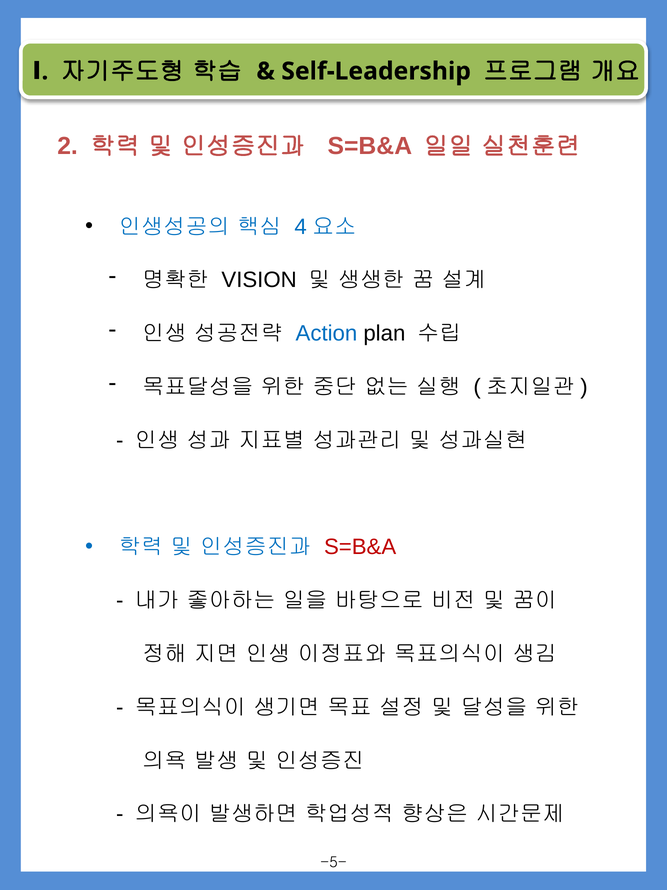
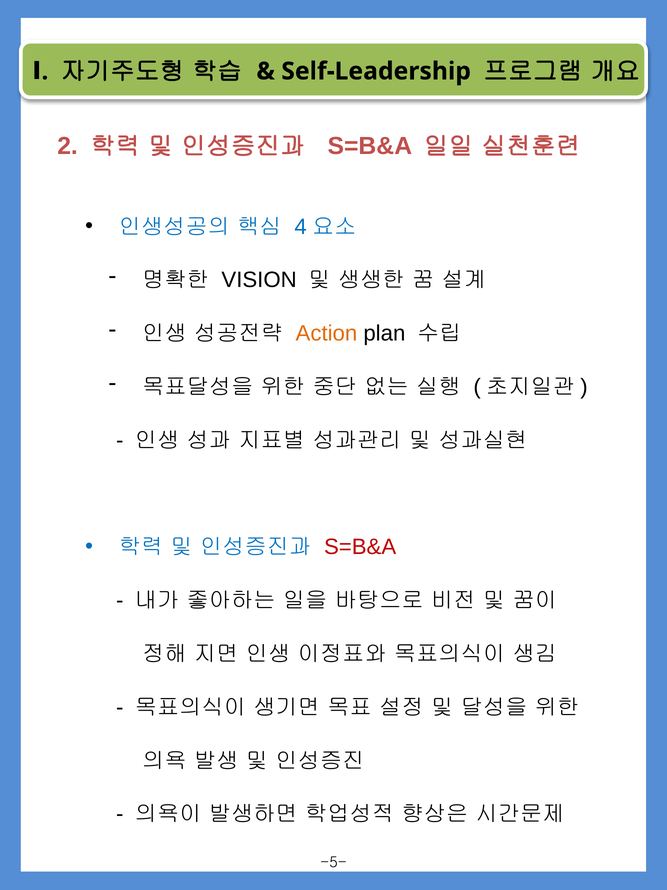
Action colour: blue -> orange (326, 333)
